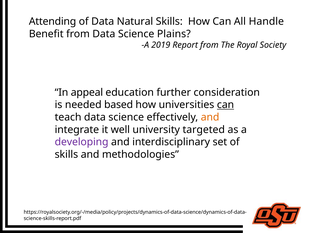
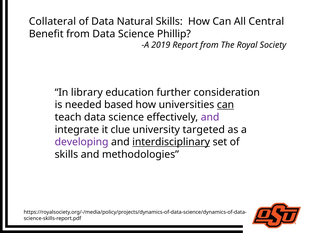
Attending: Attending -> Collateral (52, 21)
Handle: Handle -> Central (266, 21)
Plains: Plains -> Phillip (174, 34)
appeal: appeal -> library (87, 92)
and colour: orange -> purple (210, 117)
well: well -> clue (120, 129)
interdisciplinary underline: none -> present (171, 142)
